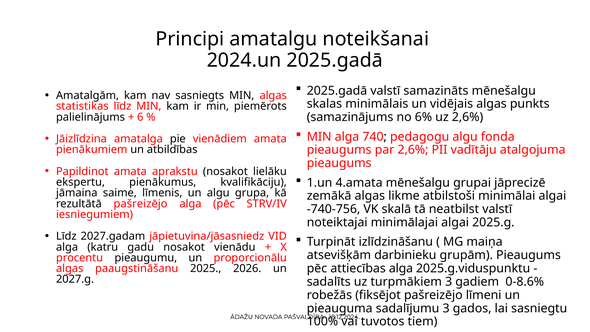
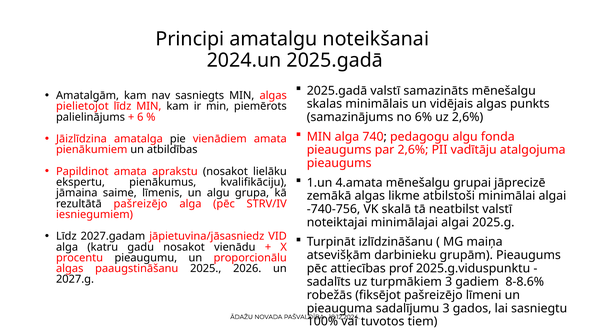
statistikas: statistikas -> pielietojot (82, 106)
attiecības alga: alga -> prof (401, 268)
0-8.6%: 0-8.6% -> 8-8.6% (525, 282)
